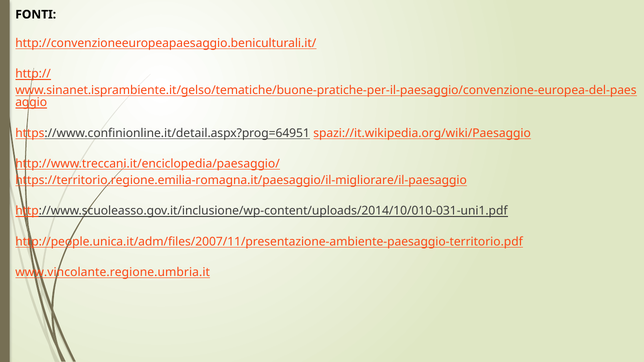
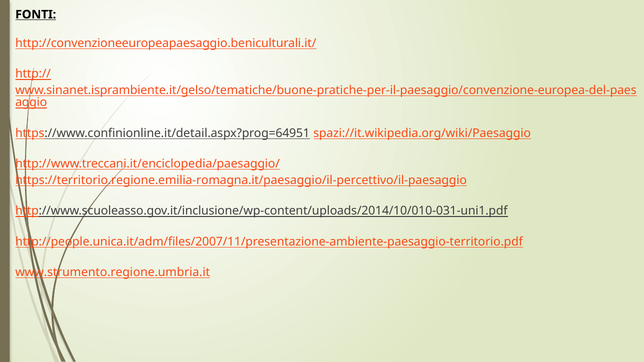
FONTI underline: none -> present (36, 15)
https://territorio.regione.emilia-romagna.it/paesaggio/il-migliorare/il-paesaggio: https://territorio.regione.emilia-romagna.it/paesaggio/il-migliorare/il-paesaggio -> https://territorio.regione.emilia-romagna.it/paesaggio/il-percettivo/il-paesaggio (241, 180)
www.vincolante.regione.umbria.it: www.vincolante.regione.umbria.it -> www.strumento.regione.umbria.it (113, 273)
